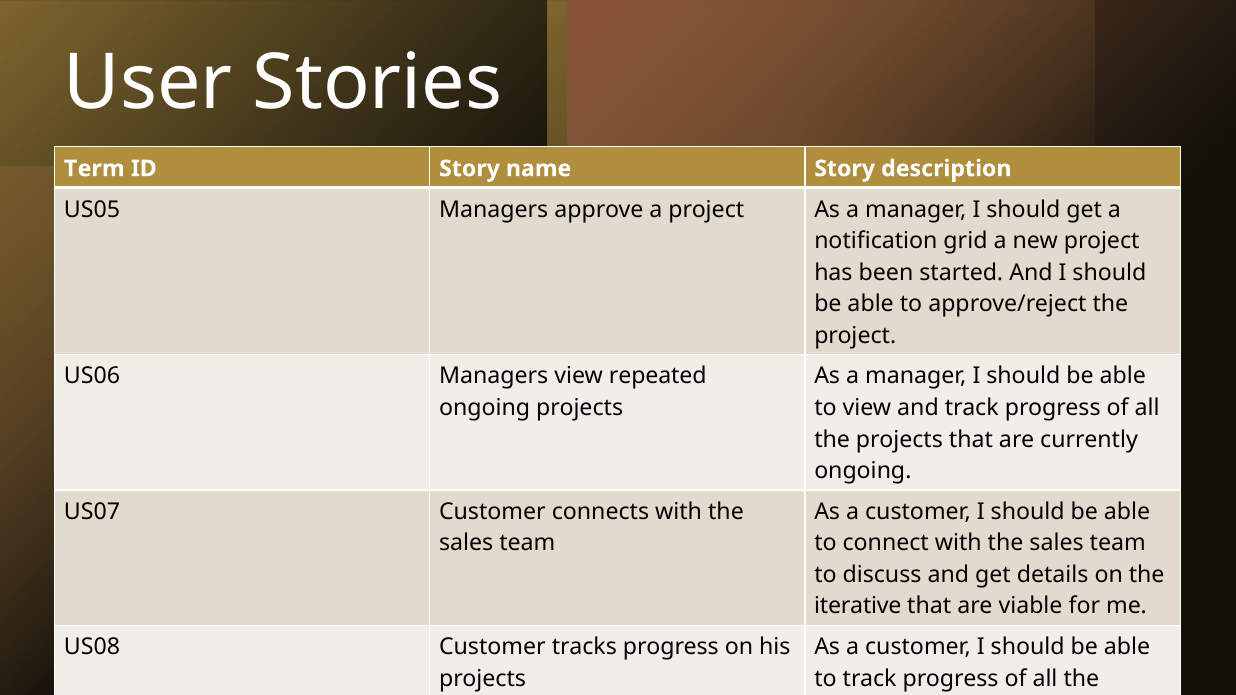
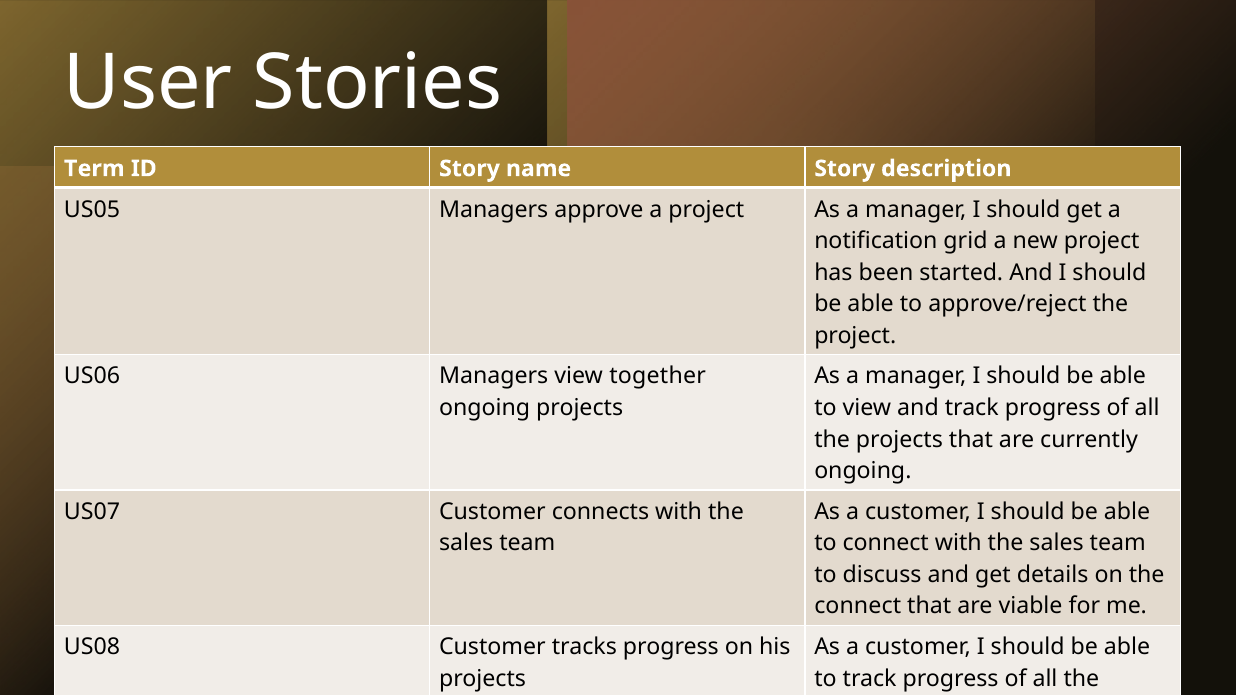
repeated: repeated -> together (658, 376)
iterative: iterative -> connect (858, 607)
